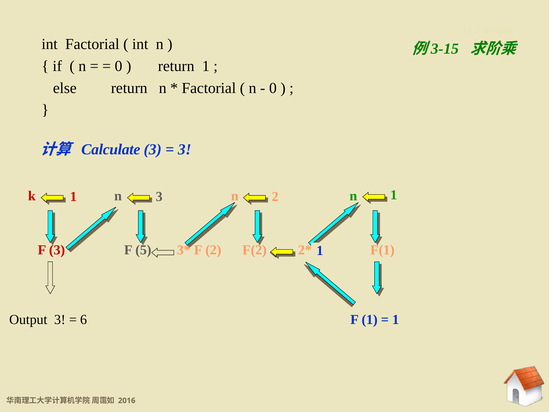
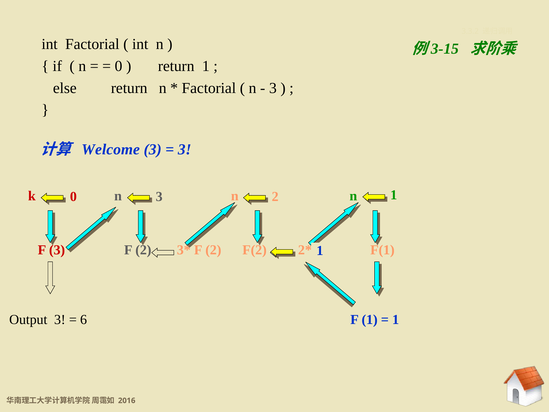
0: 0 -> 3 (273, 88)
Calculate: Calculate -> Welcome (111, 149)
k 1: 1 -> 0 (73, 197)
5: 5 -> 2 (143, 250)
